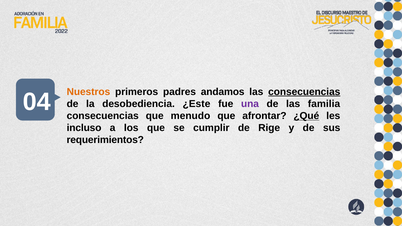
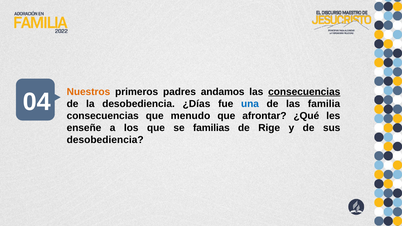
¿Este: ¿Este -> ¿Días (196, 104)
una colour: purple -> blue (250, 104)
¿Qué underline: present -> none (306, 116)
incluso: incluso -> enseñe (84, 128)
cumplir: cumplir -> familias (211, 128)
requerimientos: requerimientos -> desobediencia (105, 140)
